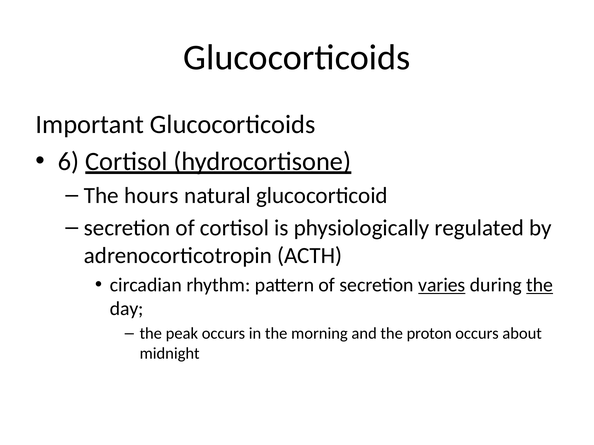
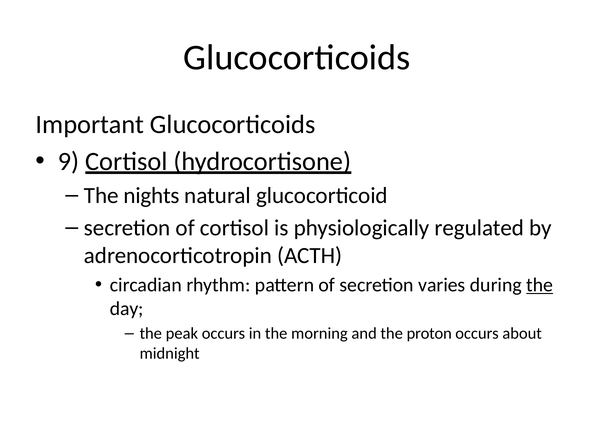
6: 6 -> 9 (69, 162)
hours: hours -> nights (152, 196)
varies underline: present -> none (442, 285)
